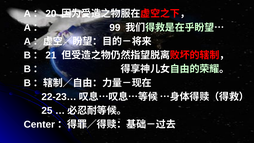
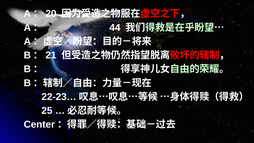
99: 99 -> 44 (115, 28)
